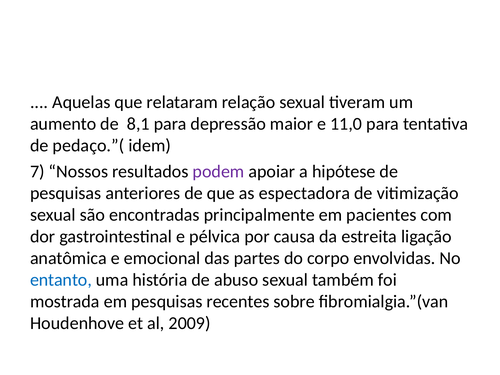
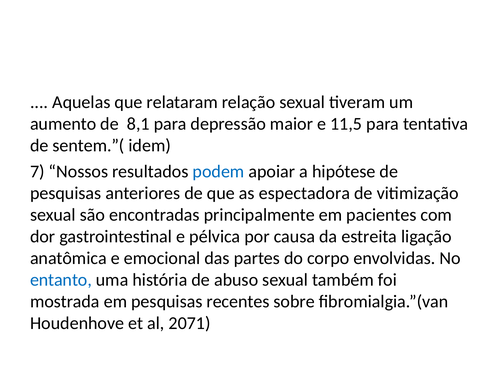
11,0: 11,0 -> 11,5 (346, 124)
pedaço.”(: pedaço.”( -> sentem.”( (88, 145)
podem colour: purple -> blue (218, 172)
2009: 2009 -> 2071 (190, 323)
